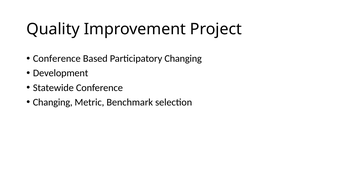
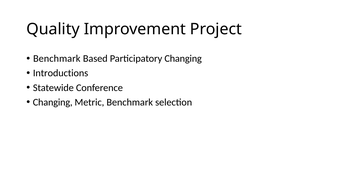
Conference: Conference -> Benchmark (57, 59)
Development: Development -> Introductions (61, 73)
